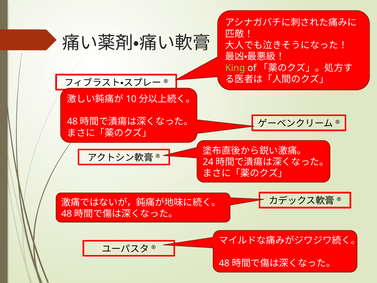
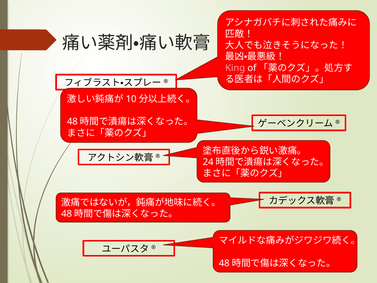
King colour: light green -> pink (235, 68)
